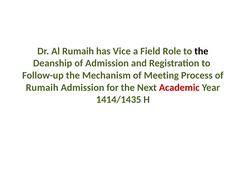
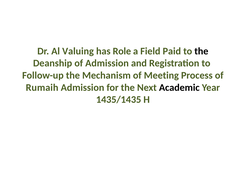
Al Rumaih: Rumaih -> Valuing (78, 51)
Vice: Vice -> Role (122, 51)
Role: Role -> Paid (172, 51)
Academic colour: red -> black (179, 87)
1414/1435: 1414/1435 -> 1435/1435 (119, 99)
